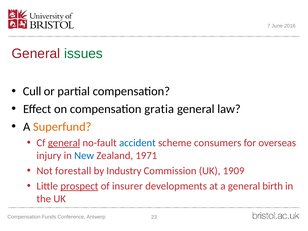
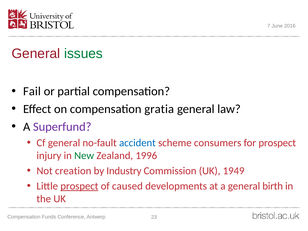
Cull: Cull -> Fail (32, 91)
Superfund colour: orange -> purple (62, 127)
general underline: present -> none (64, 143)
for overseas: overseas -> prospect (277, 143)
New colour: blue -> green (84, 156)
1971: 1971 -> 1996 (146, 156)
forestall: forestall -> creation (73, 171)
1909: 1909 -> 1949 (234, 171)
insurer: insurer -> caused (127, 186)
